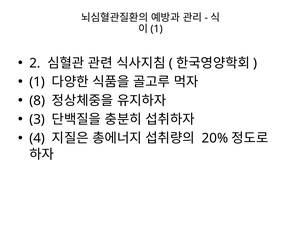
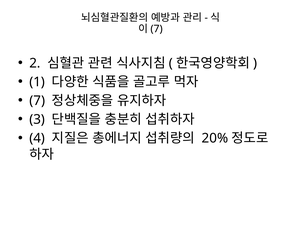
1: 1 -> 7 (157, 29)
8: 8 -> 7 (37, 101)
